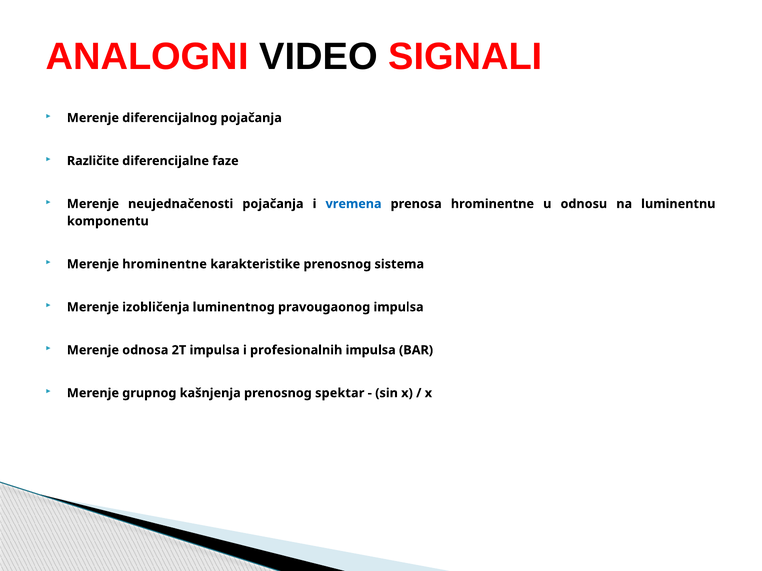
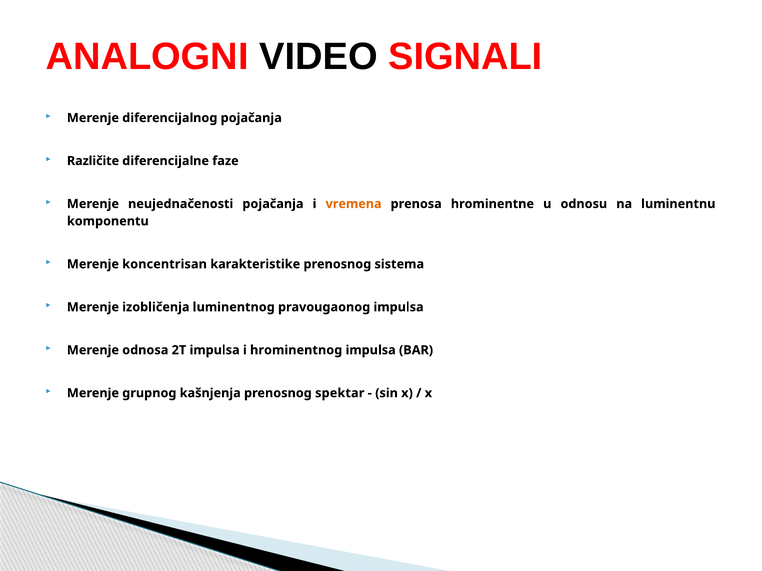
vremena colour: blue -> orange (354, 204)
Merenje hrominentne: hrominentne -> koncentrisan (165, 264)
profesionalnih: profesionalnih -> hrominentnog (296, 350)
